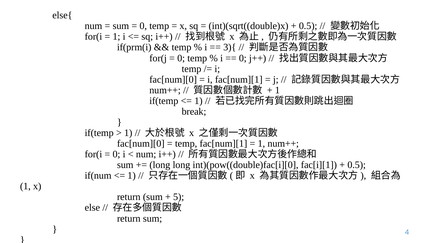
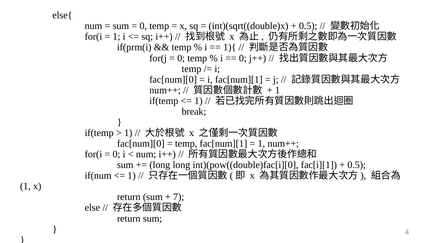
3){: 3){ -> 1){ (230, 47)
5: 5 -> 7 (179, 197)
